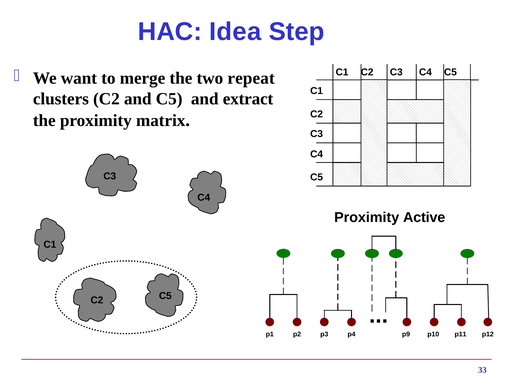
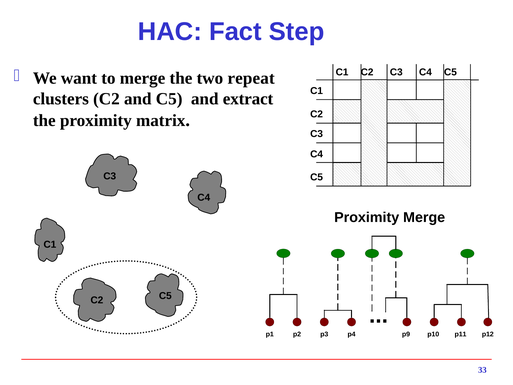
Idea: Idea -> Fact (235, 32)
Proximity Active: Active -> Merge (424, 217)
